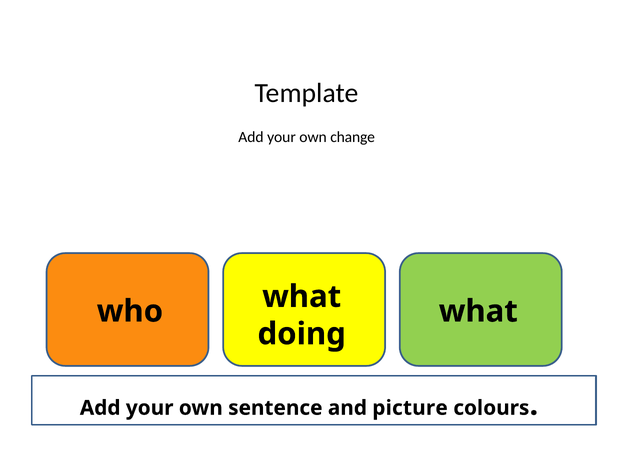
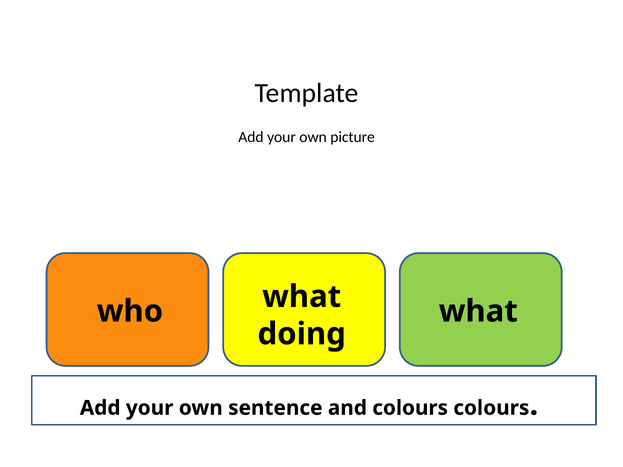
change: change -> picture (353, 137)
and picture: picture -> colours (410, 408)
